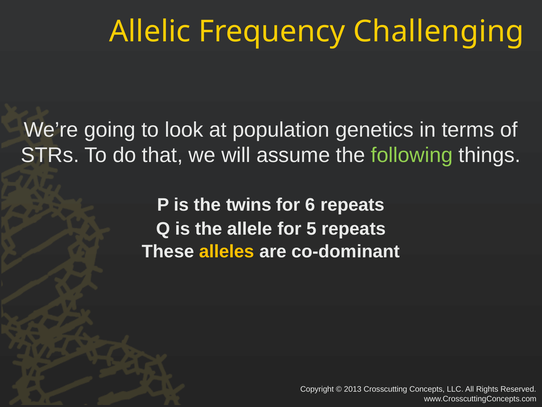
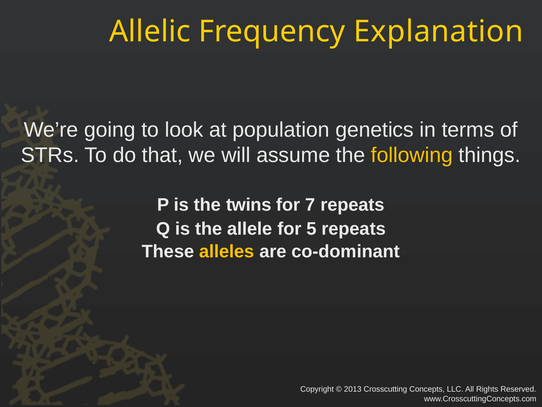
Challenging: Challenging -> Explanation (438, 31)
following colour: light green -> yellow (412, 155)
6: 6 -> 7 (310, 205)
